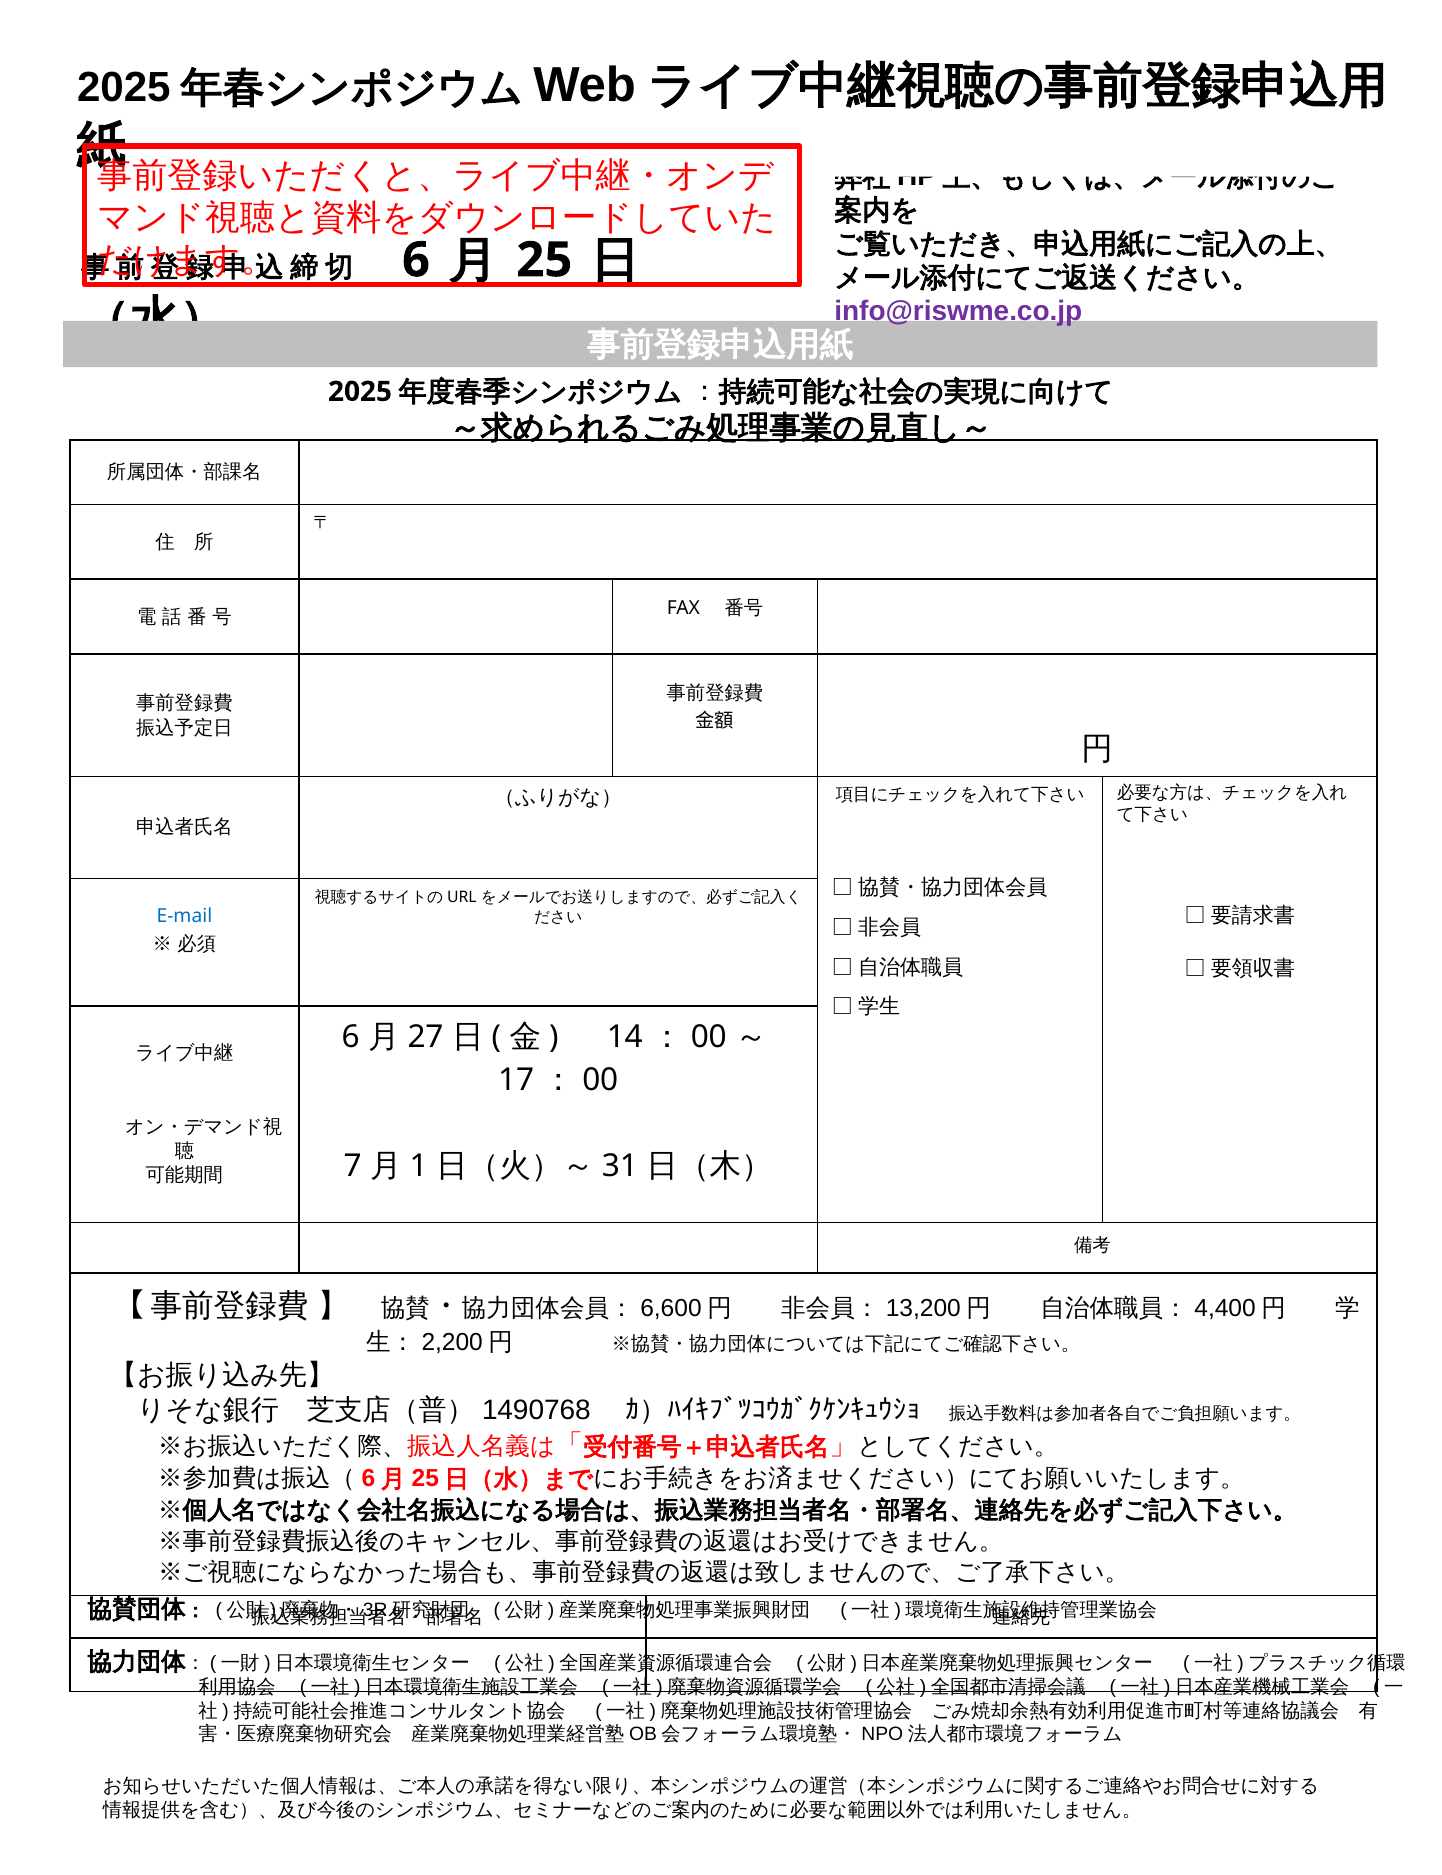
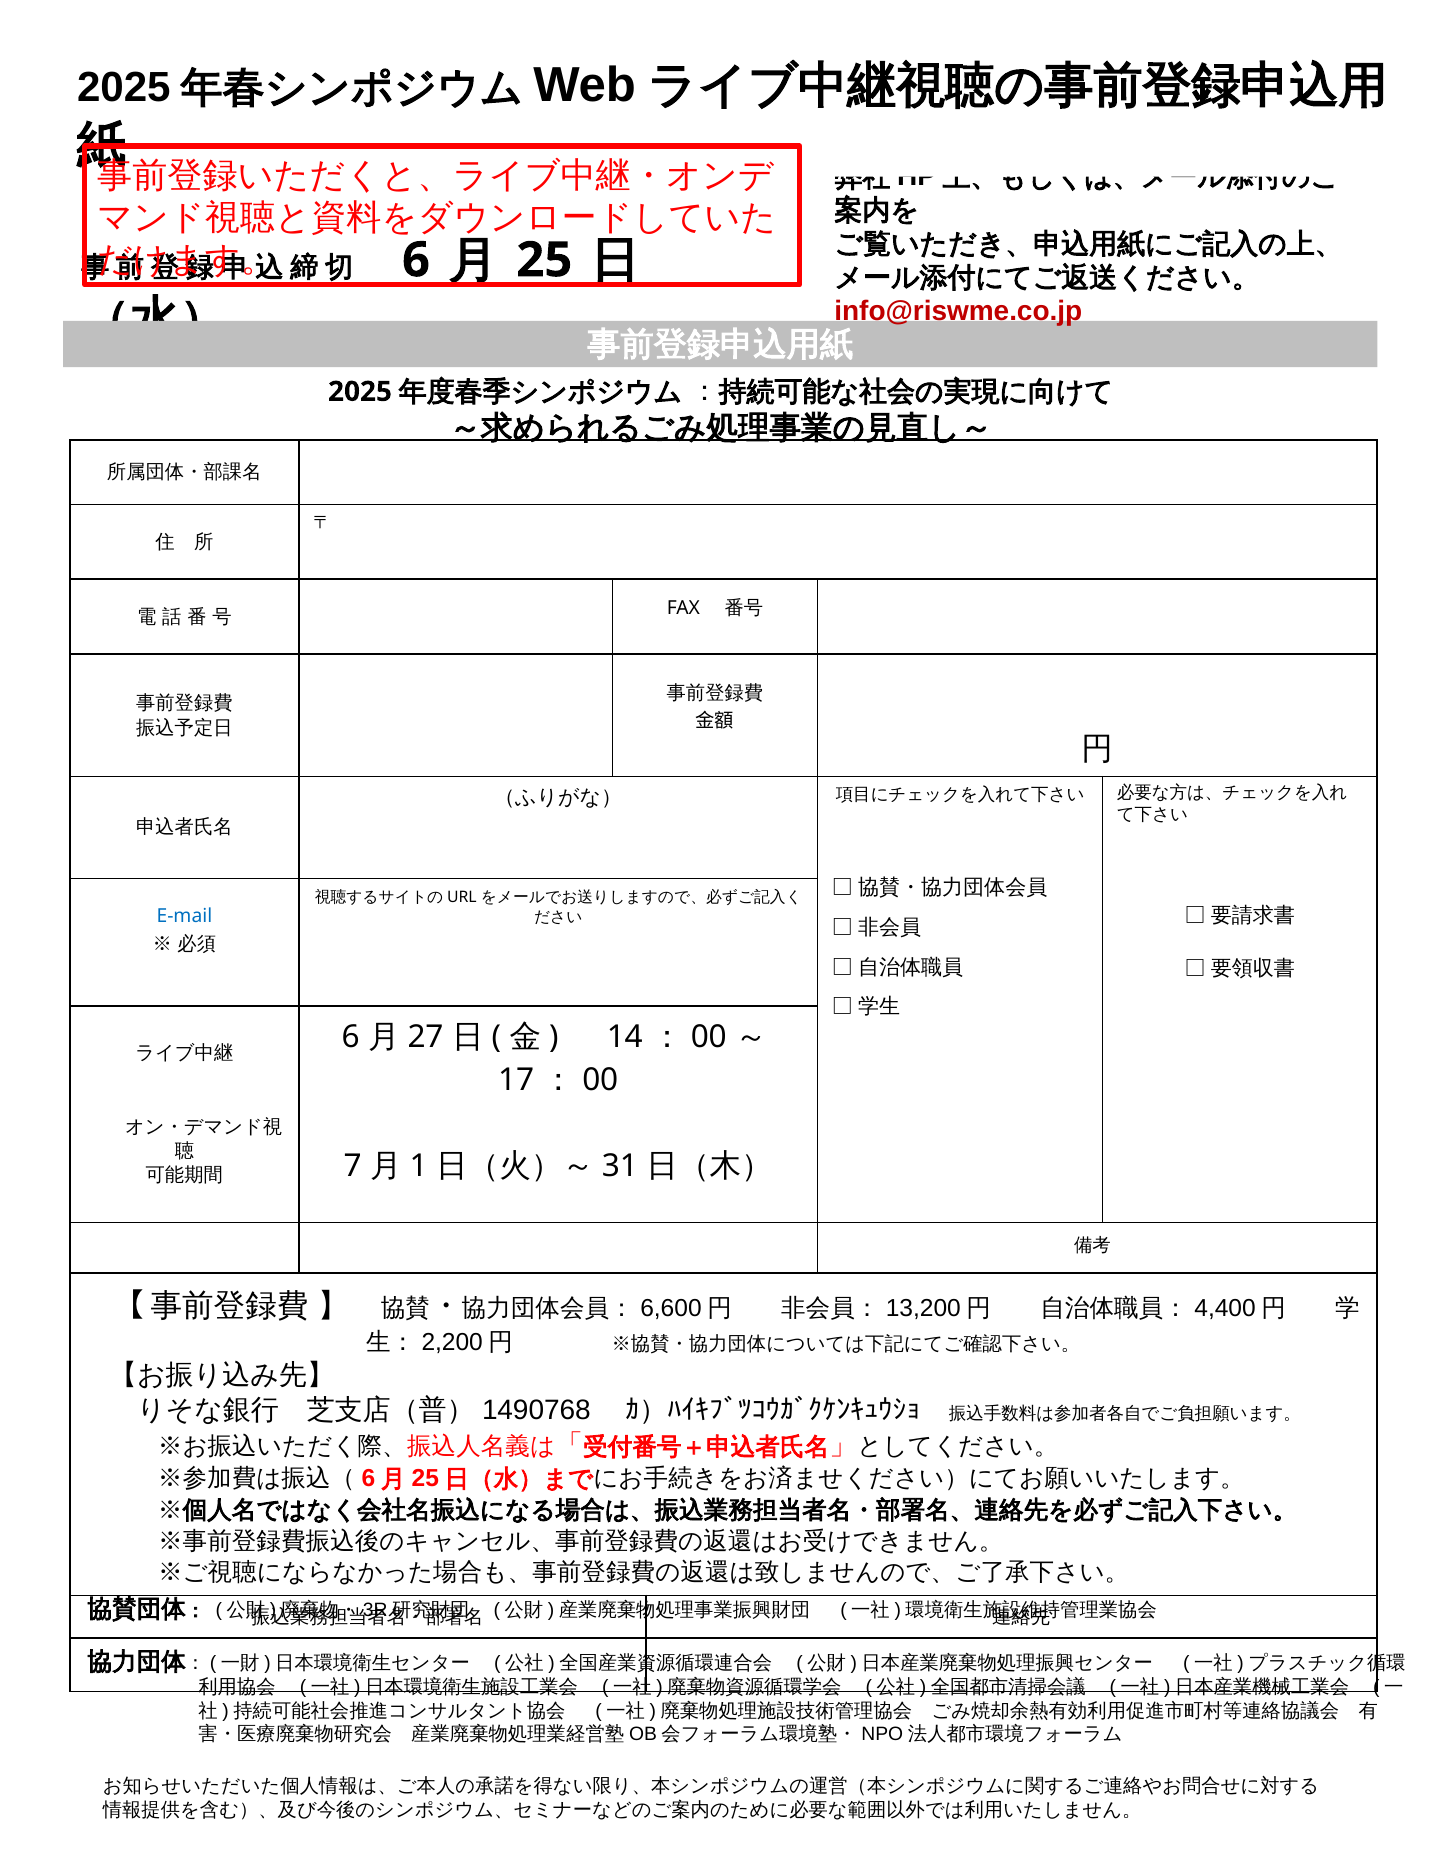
info@riswme.co.jp colour: purple -> red (958, 311)
